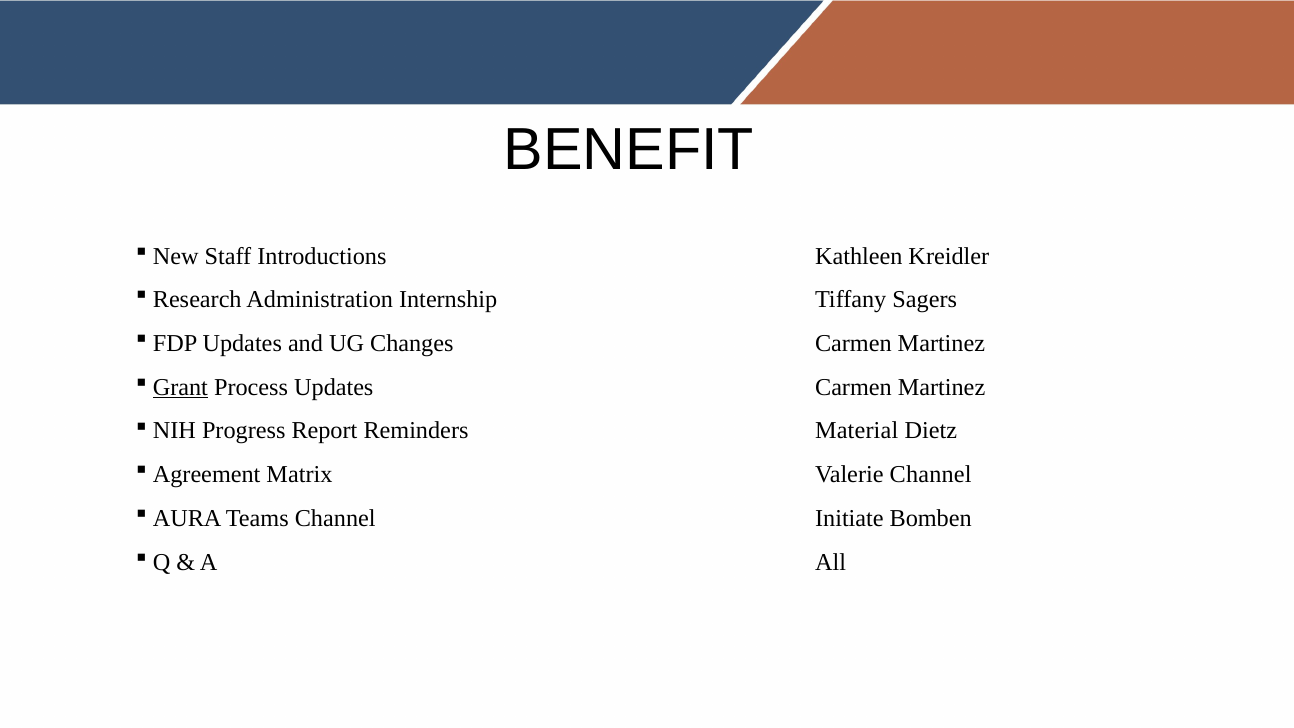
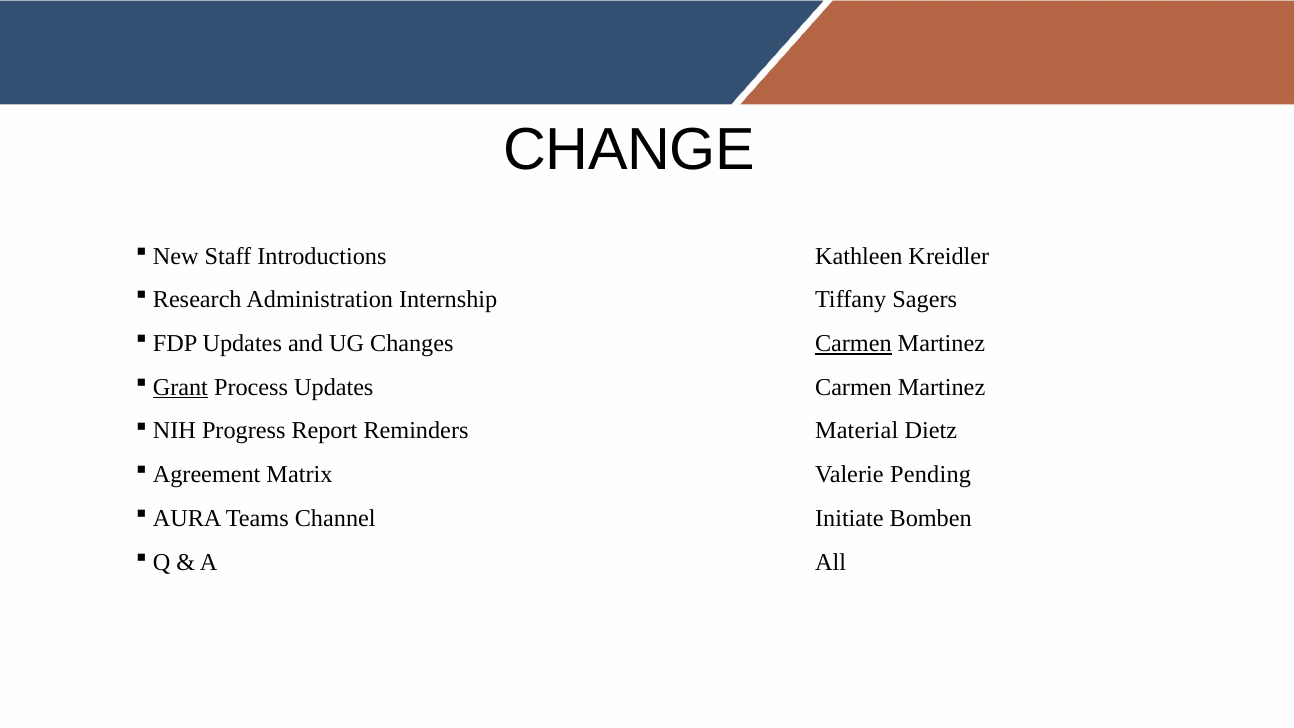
BENEFIT: BENEFIT -> CHANGE (629, 150)
Carmen underline: none -> present (853, 344)
Valerie Channel: Channel -> Pending (931, 475)
